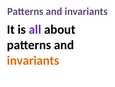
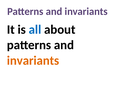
all colour: purple -> blue (35, 29)
